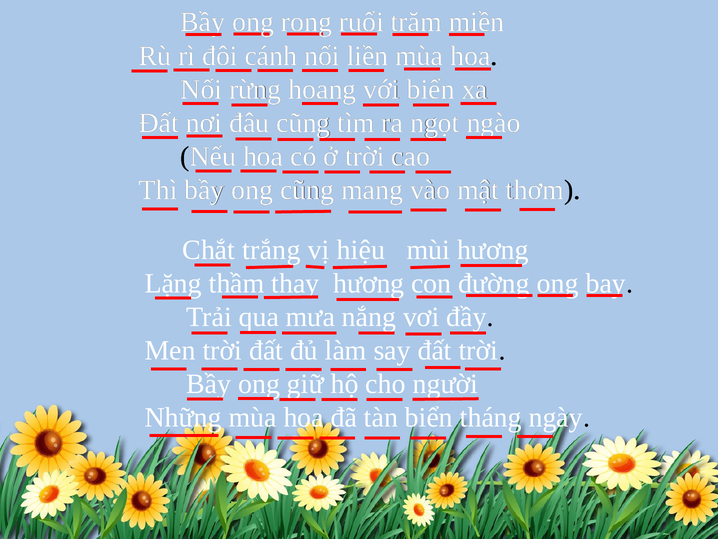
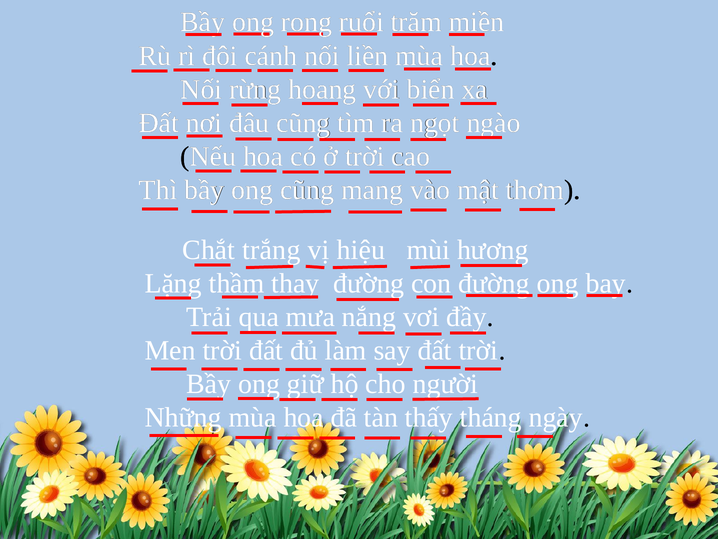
hương: hương -> đường (369, 283)
tàn biển: biển -> thấy (429, 417)
